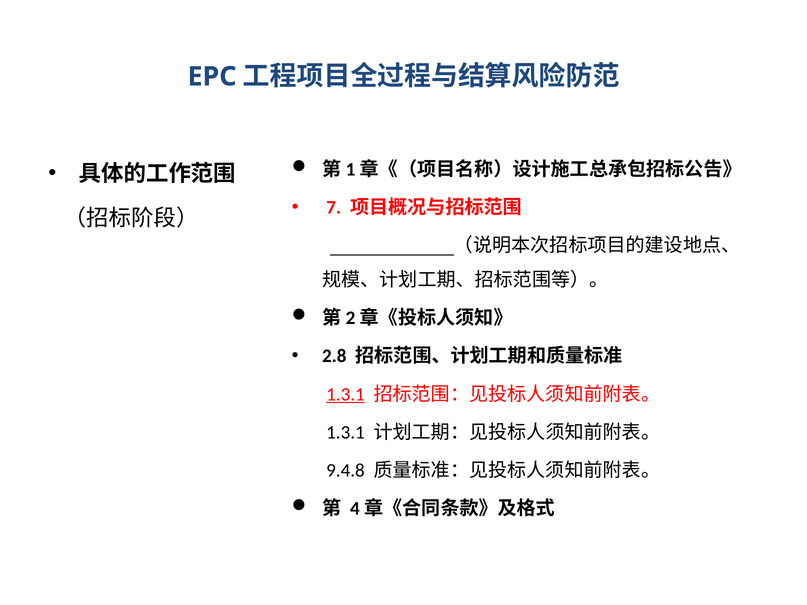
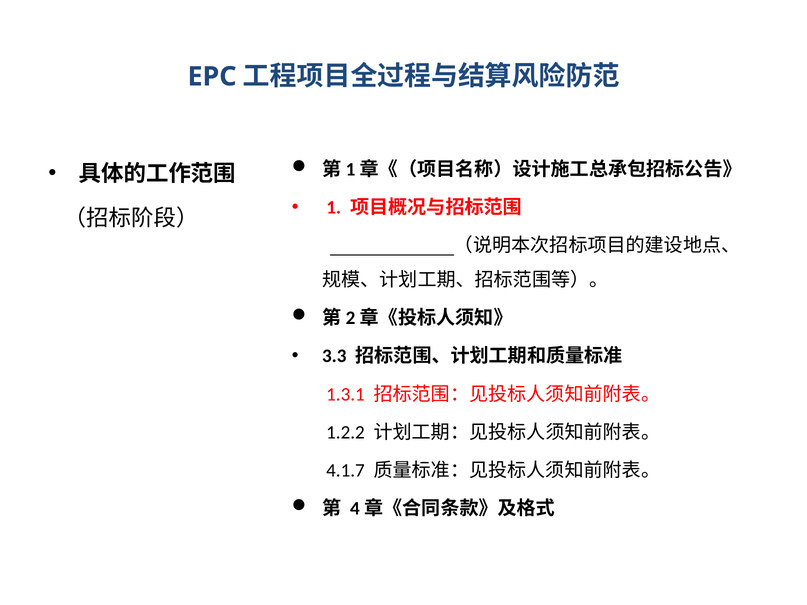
7: 7 -> 1 (334, 208)
2.8: 2.8 -> 3.3 (334, 356)
1.3.1 underline: present -> none (345, 394)
1.3.1: 1.3.1 -> 1.2.2 (345, 433)
9.4.8: 9.4.8 -> 4.1.7 (345, 471)
